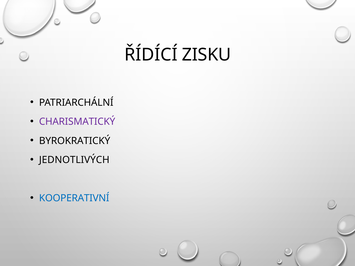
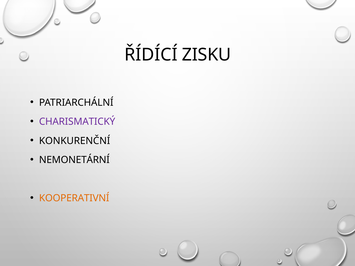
BYROKRATICKÝ: BYROKRATICKÝ -> KONKURENČNÍ (75, 141)
JEDNOTLIVÝCH: JEDNOTLIVÝCH -> NEMONETÁRNÍ (74, 160)
KOOPERATIVNÍ colour: blue -> orange (74, 198)
